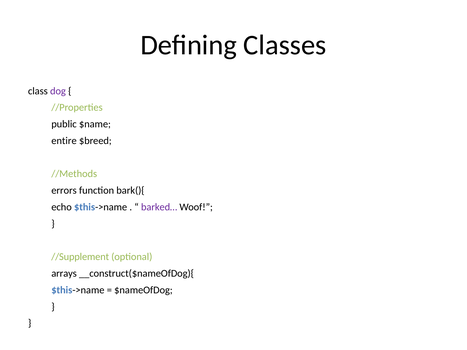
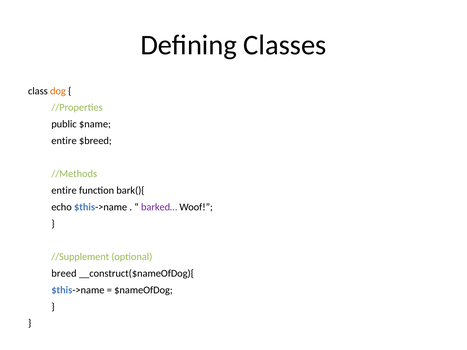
dog colour: purple -> orange (58, 91)
errors: errors -> entire (64, 191)
arrays: arrays -> breed (64, 274)
